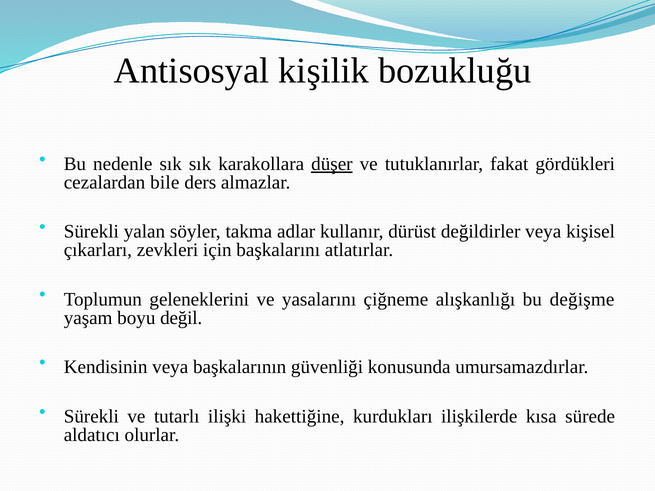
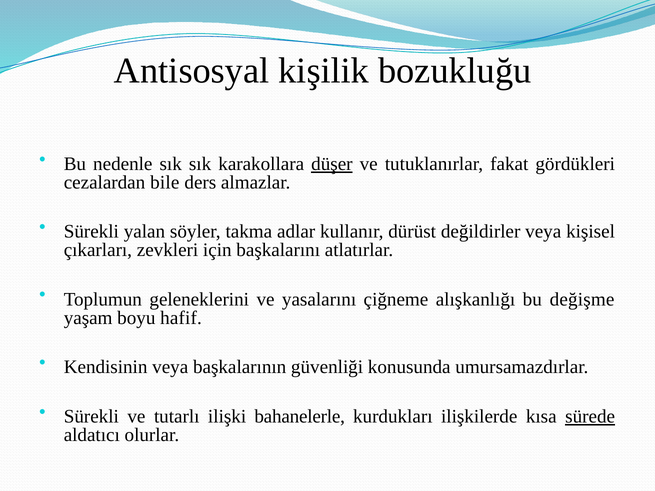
değil: değil -> hafif (181, 318)
hakettiğine: hakettiğine -> bahanelerle (300, 417)
sürede underline: none -> present (590, 417)
